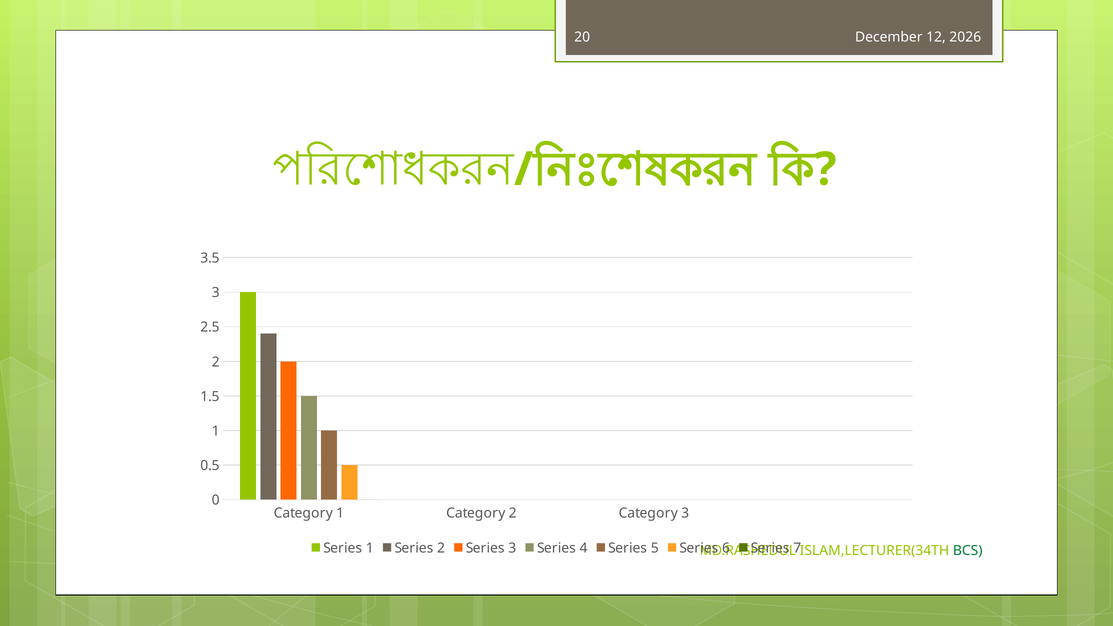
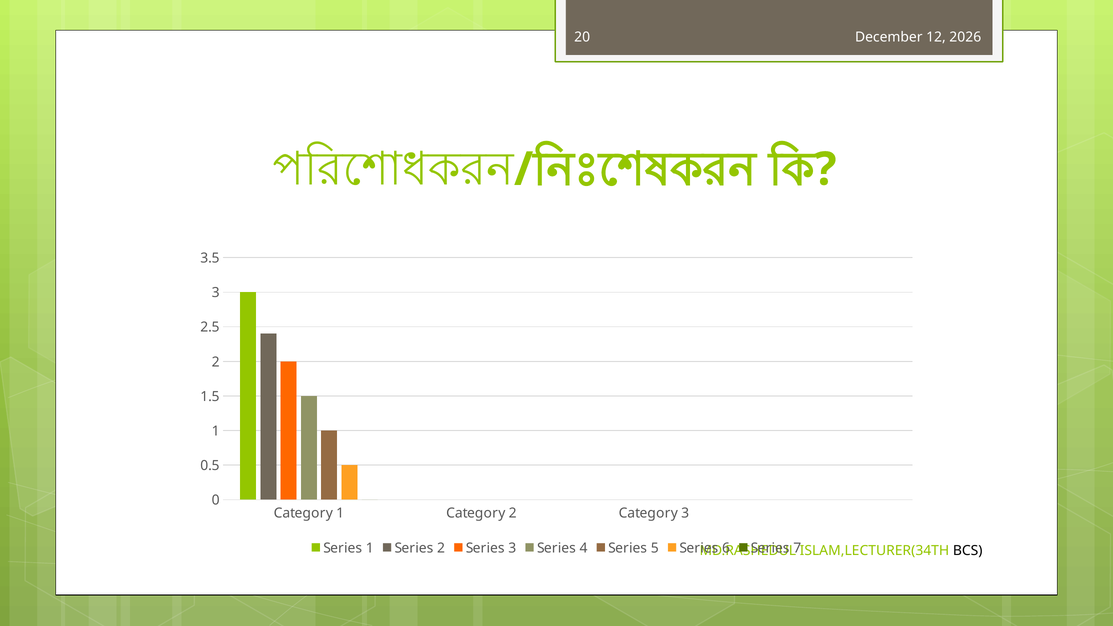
BCS colour: green -> black (968, 551)
